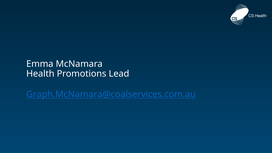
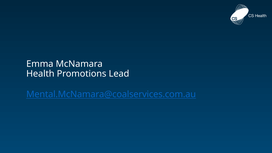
Graph.McNamara@coalservices.com.au: Graph.McNamara@coalservices.com.au -> Mental.McNamara@coalservices.com.au (111, 94)
